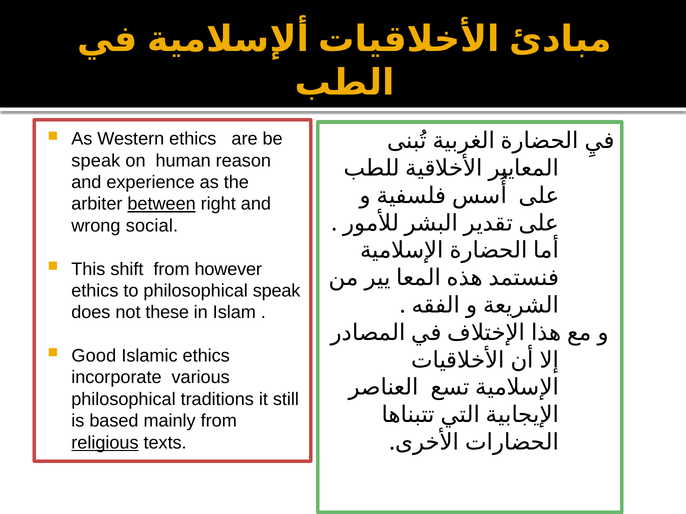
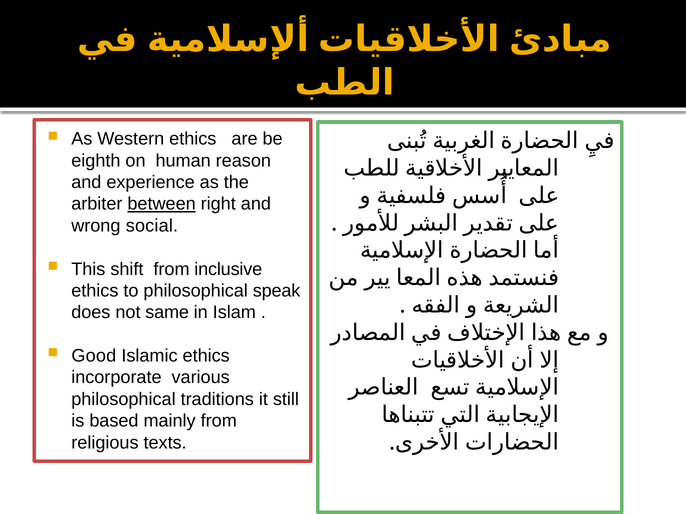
speak: speak -> eighth (96, 161)
however: however -> inclusive (228, 269)
these: these -> same (167, 313)
religious underline: present -> none (105, 443)
